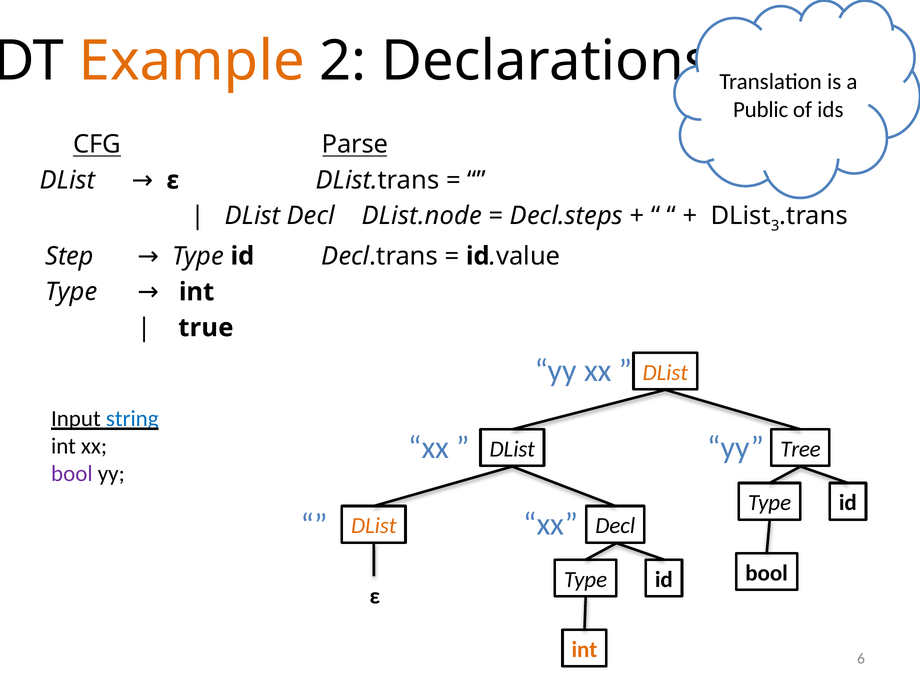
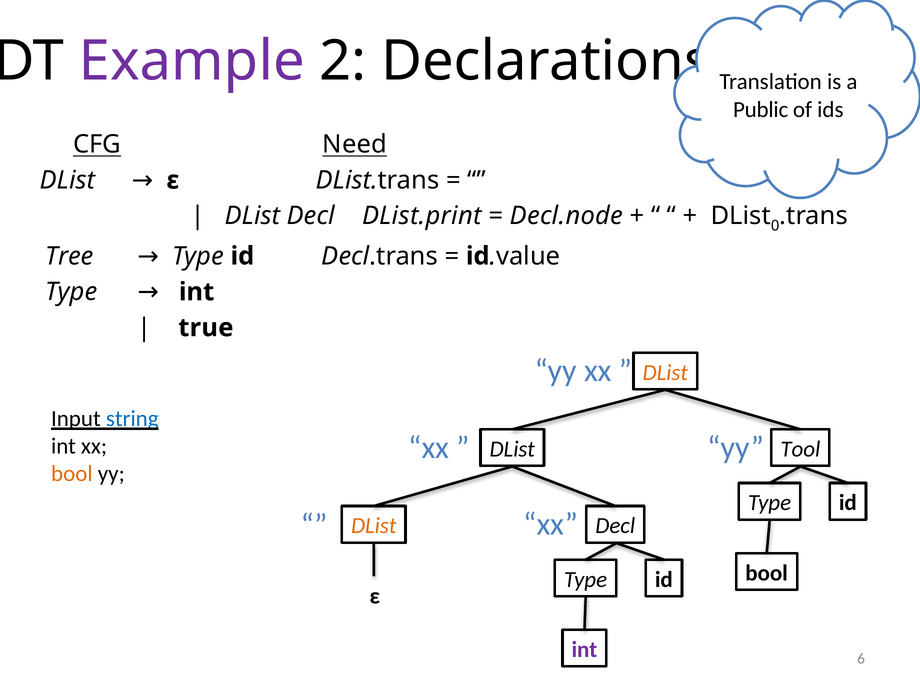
Example colour: orange -> purple (192, 61)
Parse: Parse -> Need (355, 144)
DList.node: DList.node -> DList.print (422, 216)
Decl.steps: Decl.steps -> Decl.node (566, 216)
3: 3 -> 0 (775, 226)
Step: Step -> Tree (70, 256)
Tree: Tree -> Tool (800, 449)
bool colour: purple -> orange (72, 474)
int colour: orange -> purple (584, 650)
